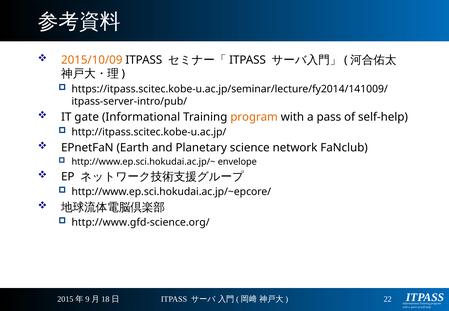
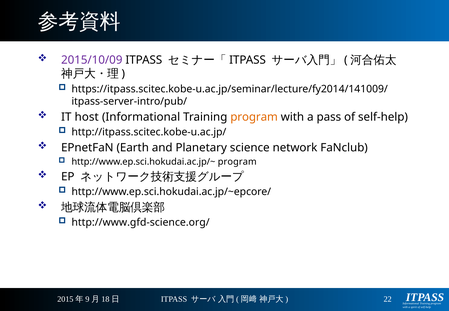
2015/10/09 colour: orange -> purple (92, 60)
gate: gate -> host (87, 117)
http://www.ep.sci.hokudai.ac.jp/~ envelope: envelope -> program (237, 162)
